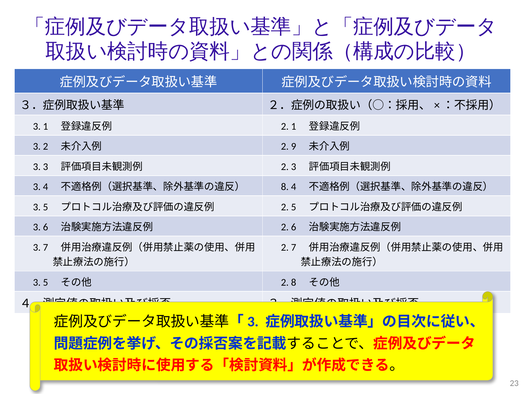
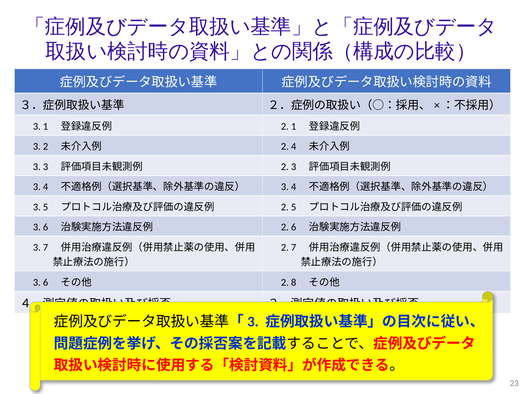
2 9: 9 -> 4 (294, 146)
8: 8 -> 3 (285, 187)
5: 5 -> 6 (46, 282)
